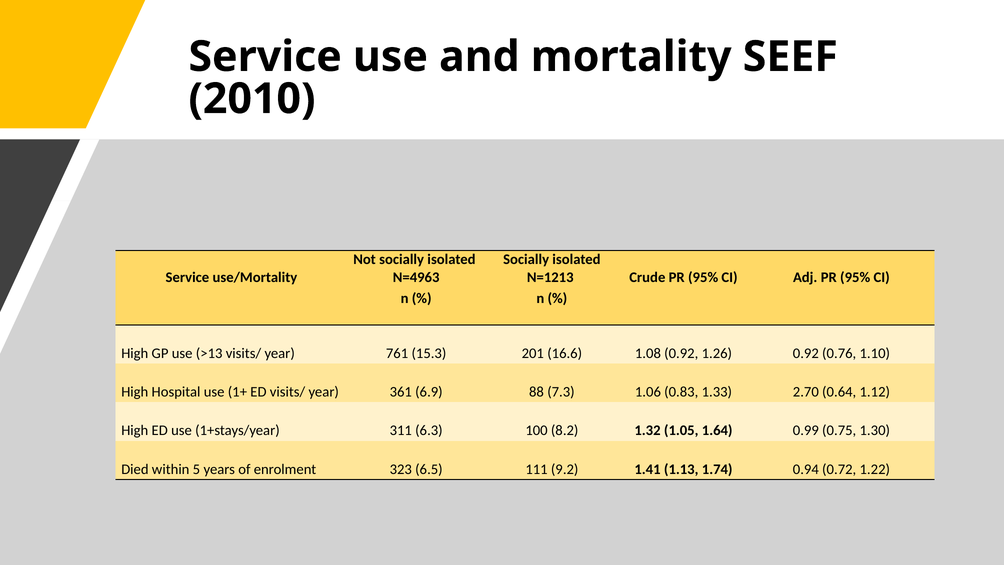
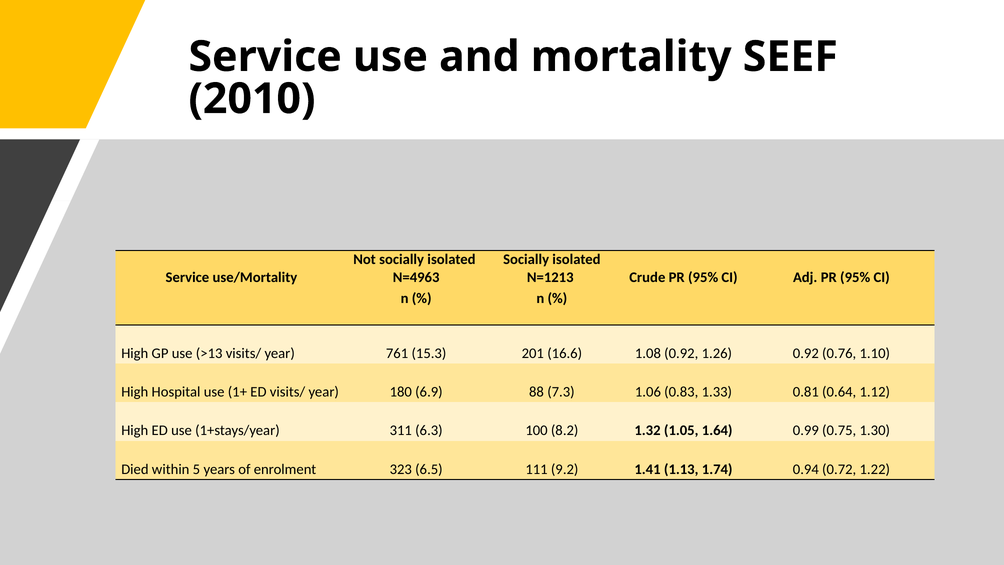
361: 361 -> 180 (401, 392)
2.70: 2.70 -> 0.81 (806, 392)
